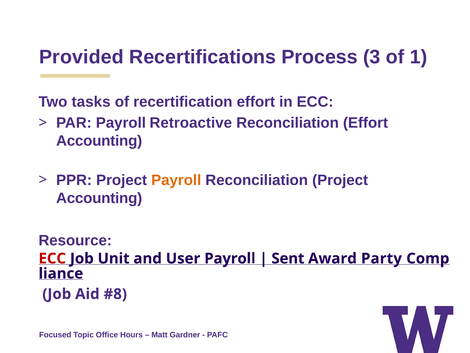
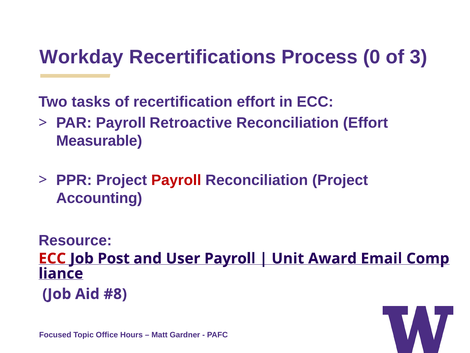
Provided: Provided -> Workday (81, 57)
3: 3 -> 0 (372, 57)
1: 1 -> 3 (419, 57)
Accounting: Accounting -> Measurable (99, 141)
Payroll colour: orange -> red (176, 180)
Unit: Unit -> Post (114, 258)
Sent: Sent -> Unit (288, 258)
Party: Party -> Email (381, 258)
